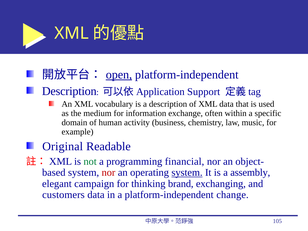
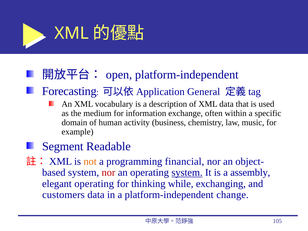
open underline: present -> none (119, 75)
Description: Description -> Forecasting (69, 91)
Support: Support -> General (204, 92)
Original: Original -> Segment (63, 146)
not colour: green -> orange (90, 161)
elegant campaign: campaign -> operating (94, 184)
brand: brand -> while (181, 184)
